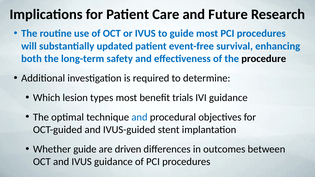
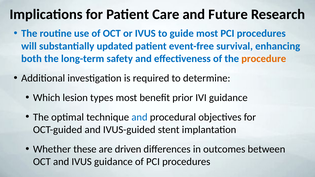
procedure colour: black -> orange (264, 59)
trials: trials -> prior (183, 98)
Whether guide: guide -> these (85, 149)
